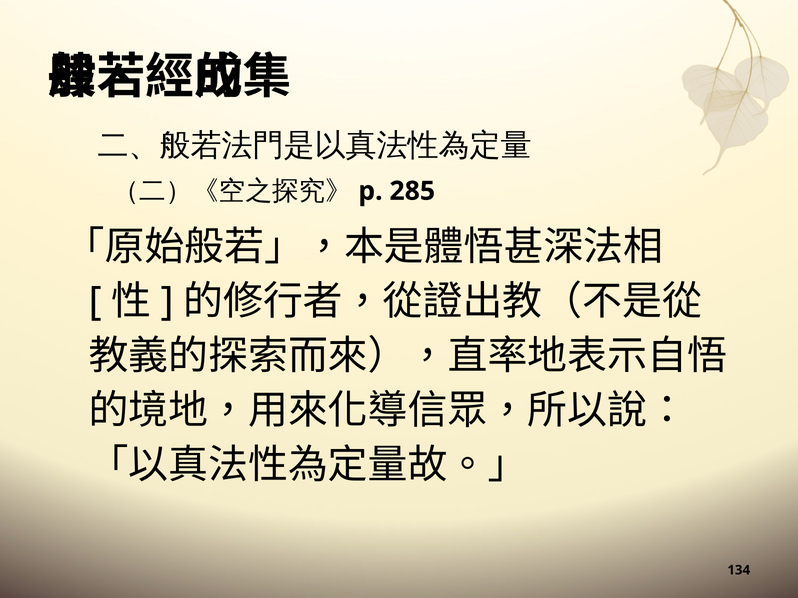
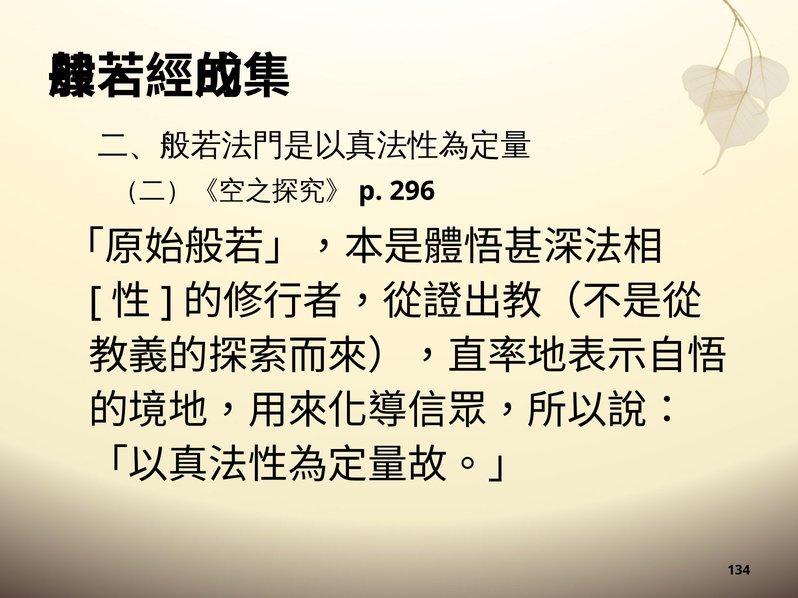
285: 285 -> 296 (412, 191)
